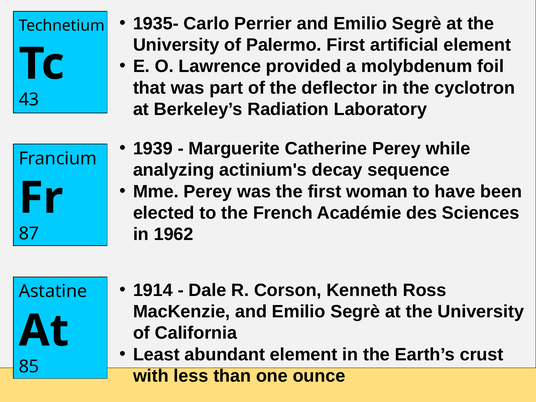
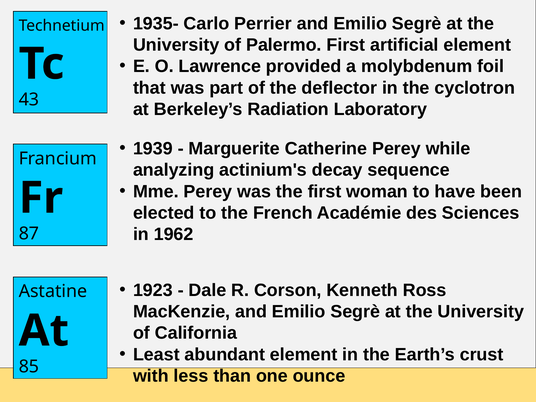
1914: 1914 -> 1923 (153, 290)
